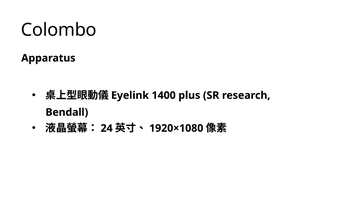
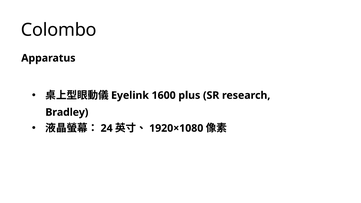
1400: 1400 -> 1600 (164, 95)
Bendall: Bendall -> Bradley (67, 112)
